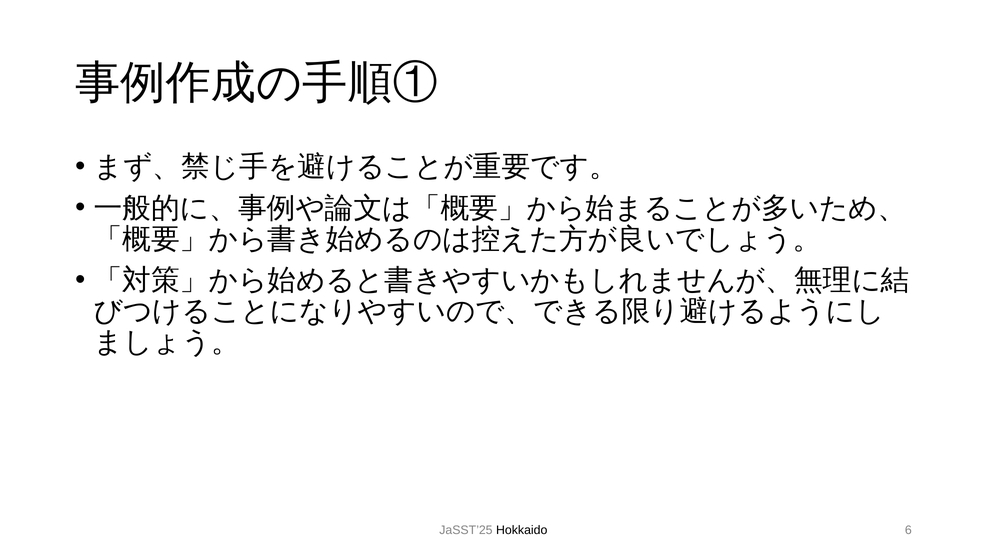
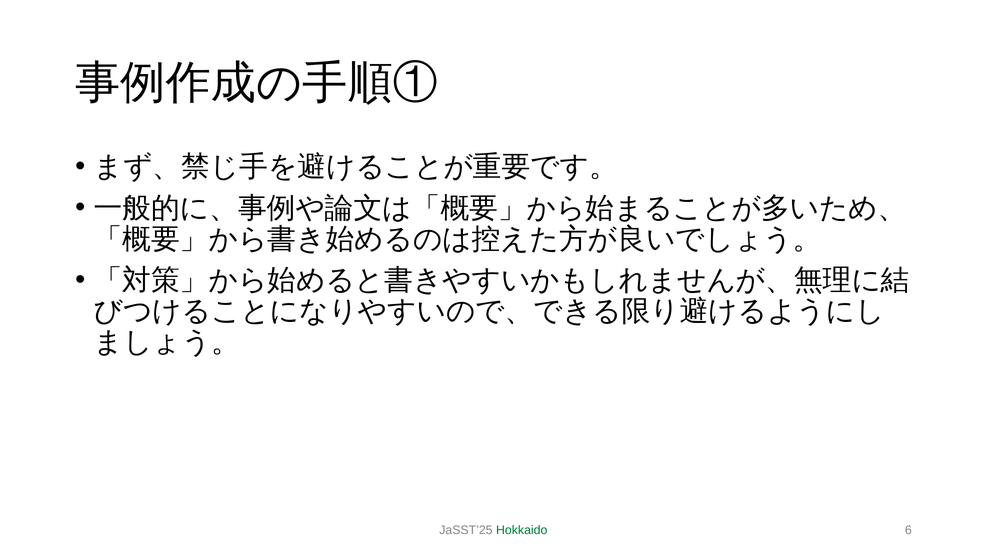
Hokkaido colour: black -> green (522, 530)
